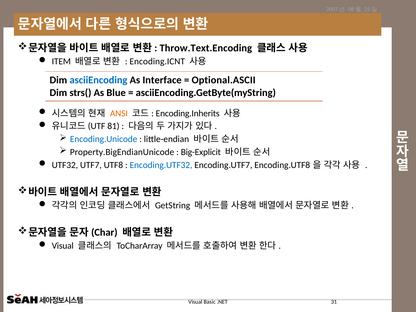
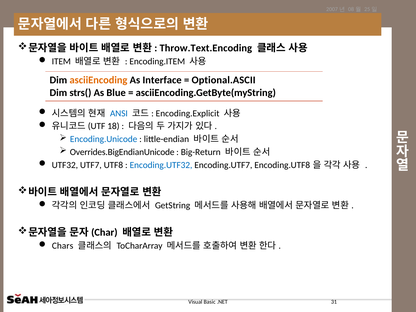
Encoding.ICNT: Encoding.ICNT -> Encoding.ITEM (157, 62)
asciiEncoding colour: blue -> orange (98, 80)
ANSI colour: orange -> blue (119, 113)
Encoding.Inherits: Encoding.Inherits -> Encoding.Explicit (188, 113)
81: 81 -> 18 (113, 126)
Property.BigEndianUnicode: Property.BigEndianUnicode -> Overrides.BigEndianUnicode (122, 152)
Big-Explicit: Big-Explicit -> Big-Return (201, 152)
Visual: Visual -> Chars (63, 246)
